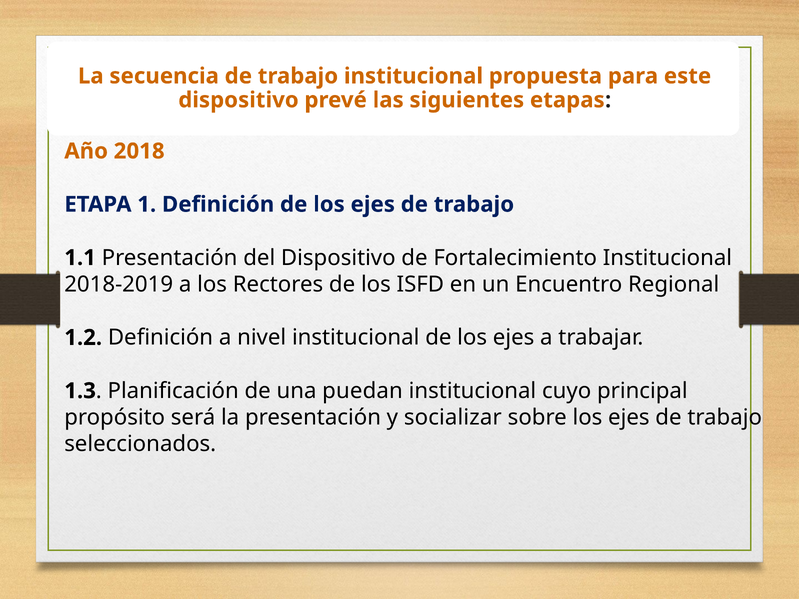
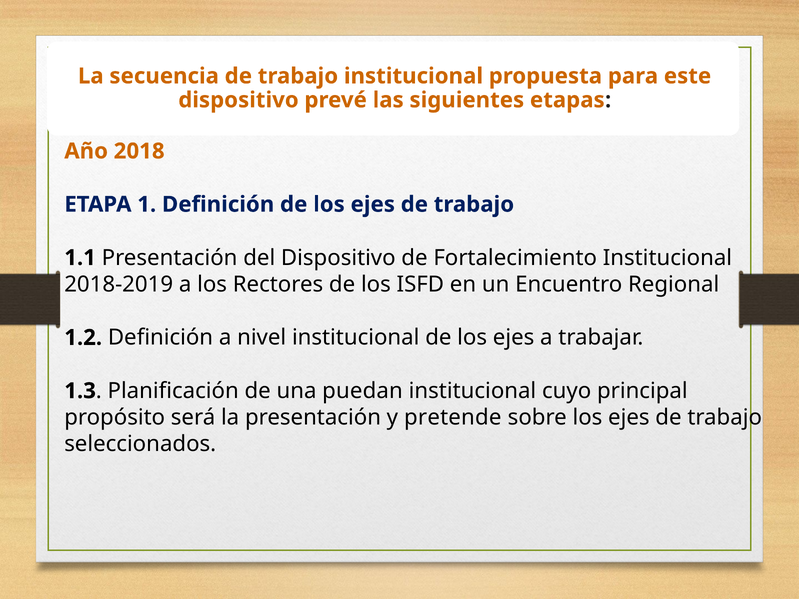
socializar: socializar -> pretende (453, 418)
